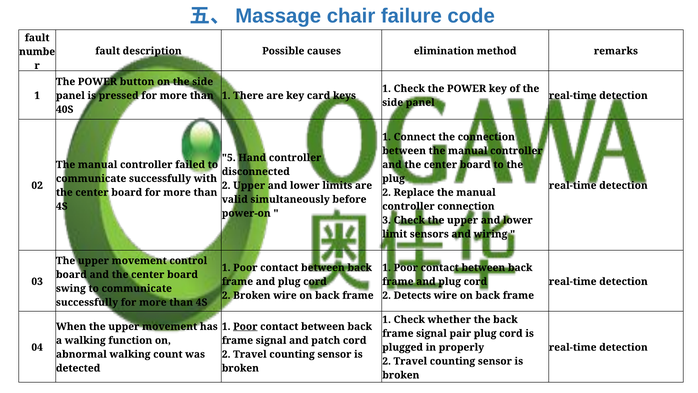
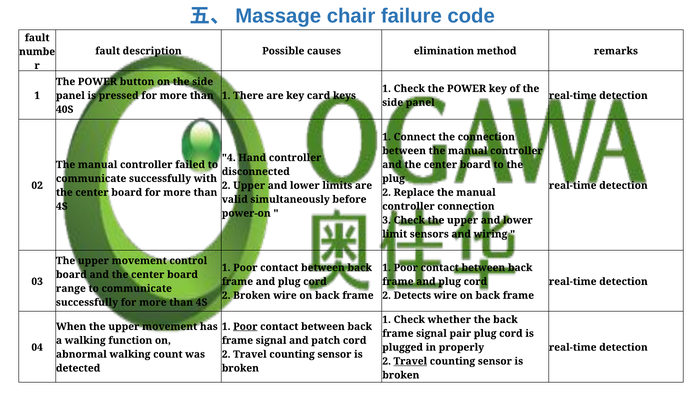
5: 5 -> 4 (229, 158)
swing: swing -> range (71, 288)
Travel underline: none -> present (410, 361)
